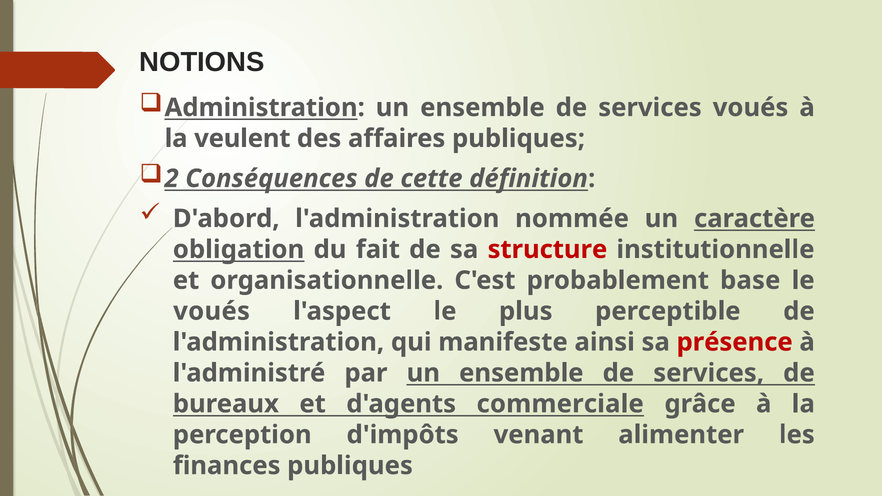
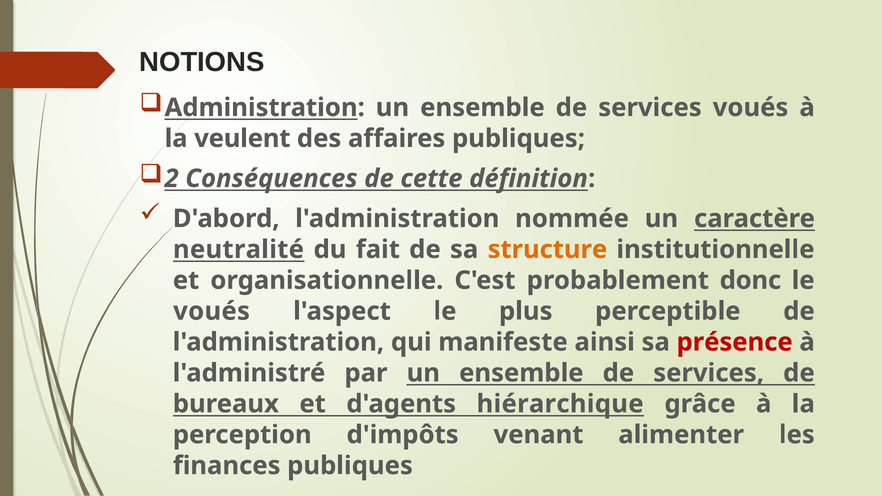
obligation: obligation -> neutralité (238, 250)
structure colour: red -> orange (547, 250)
base: base -> donc (750, 280)
commerciale: commerciale -> hiérarchique (560, 404)
